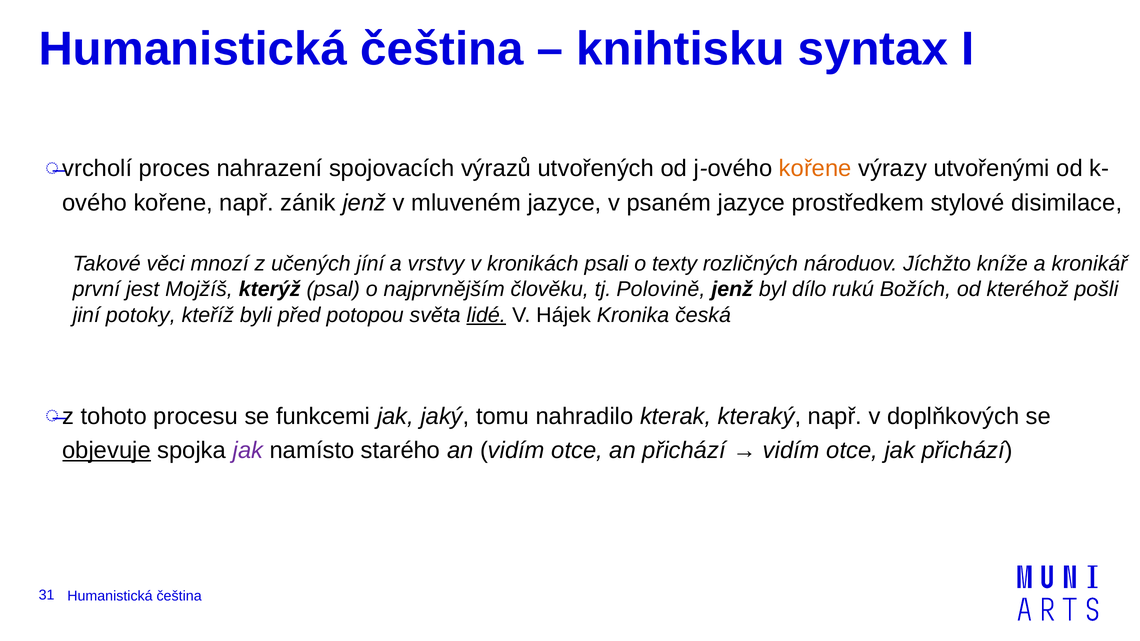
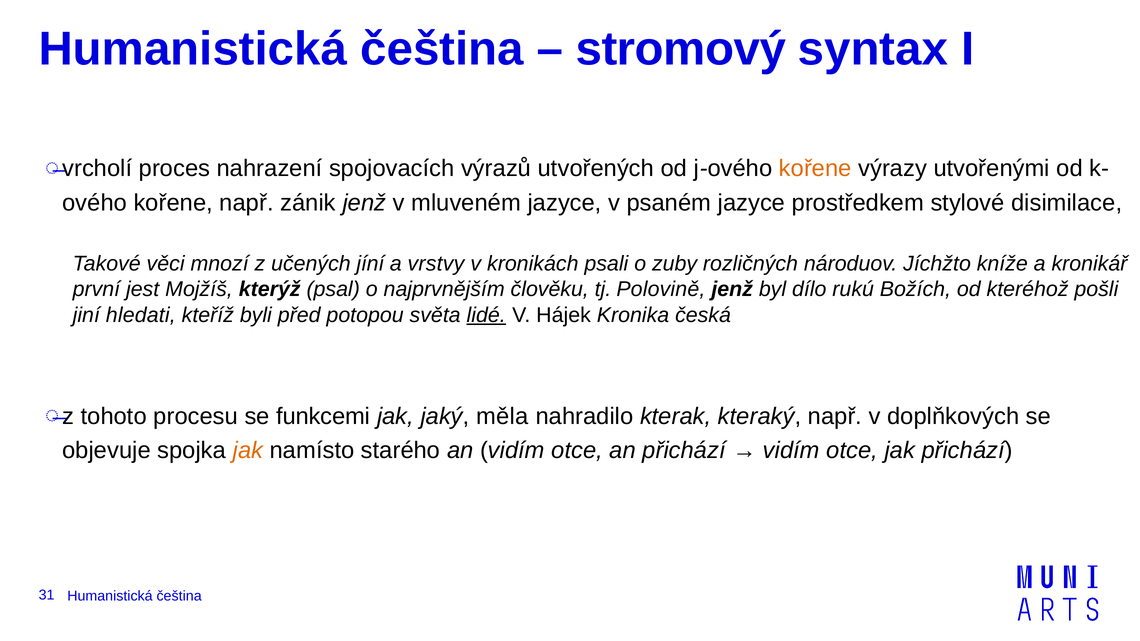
knihtisku: knihtisku -> stromový (681, 49)
texty: texty -> zuby (675, 264)
potoky: potoky -> hledati (141, 315)
tomu: tomu -> měla (502, 417)
objevuje underline: present -> none (107, 451)
jak colour: purple -> orange (248, 451)
